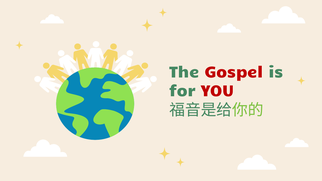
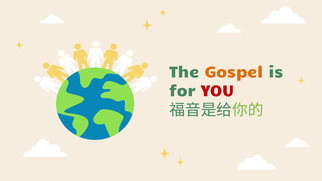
Gospel colour: red -> orange (234, 73)
